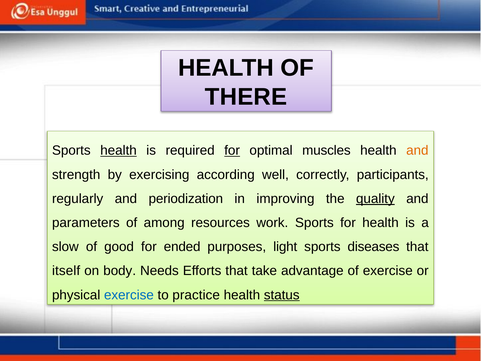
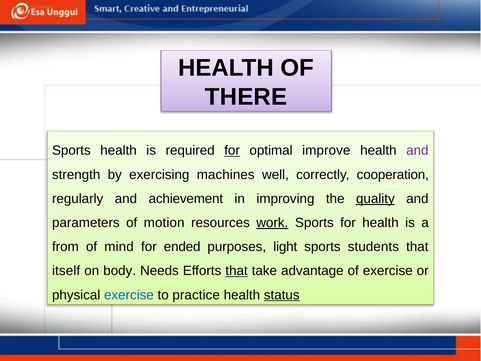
health underline: present -> none (119, 150)
muscles: muscles -> improve (326, 150)
and colour: orange -> purple (417, 150)
according: according -> machines (226, 175)
participants: participants -> cooperation (393, 175)
periodization: periodization -> achievement (186, 199)
among: among -> motion (164, 223)
work underline: none -> present (272, 223)
slow: slow -> from (65, 247)
good: good -> mind (119, 247)
diseases: diseases -> students (373, 247)
that underline: none -> present (237, 271)
